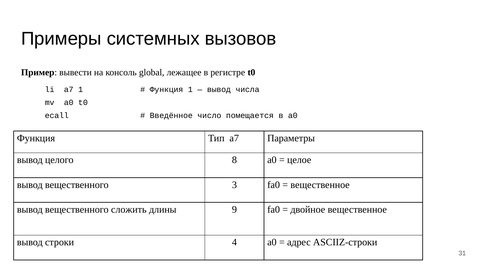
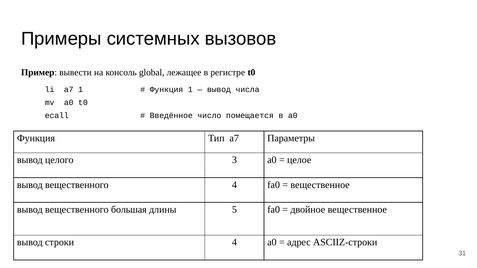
8: 8 -> 3 (234, 160)
вещественного 3: 3 -> 4 (234, 185)
сложить: сложить -> большая (129, 210)
9: 9 -> 5 (234, 210)
